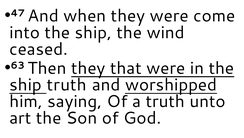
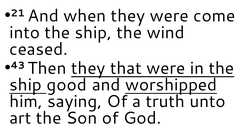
47: 47 -> 21 (18, 13)
63: 63 -> 43 (18, 65)
truth: truth -> good (67, 84)
